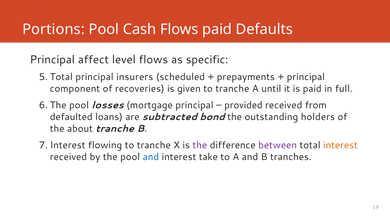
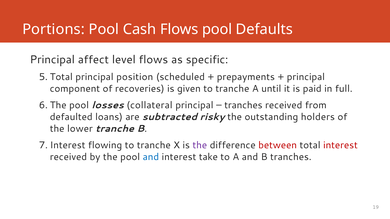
Flows paid: paid -> pool (217, 29)
insurers: insurers -> position (135, 77)
mortgage: mortgage -> collateral (150, 105)
provided: provided -> tranches (243, 105)
bond: bond -> risky (212, 117)
about: about -> lower (80, 129)
between colour: purple -> red (278, 145)
interest colour: orange -> red (340, 145)
